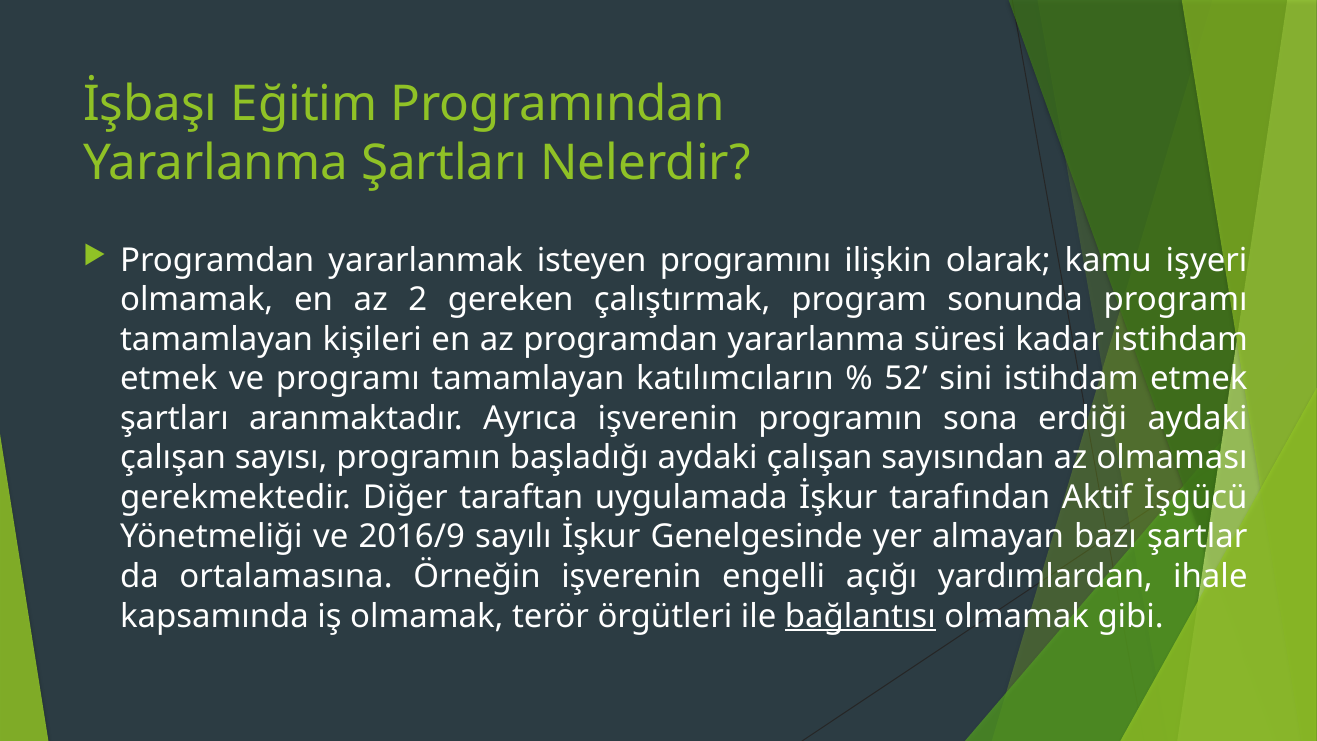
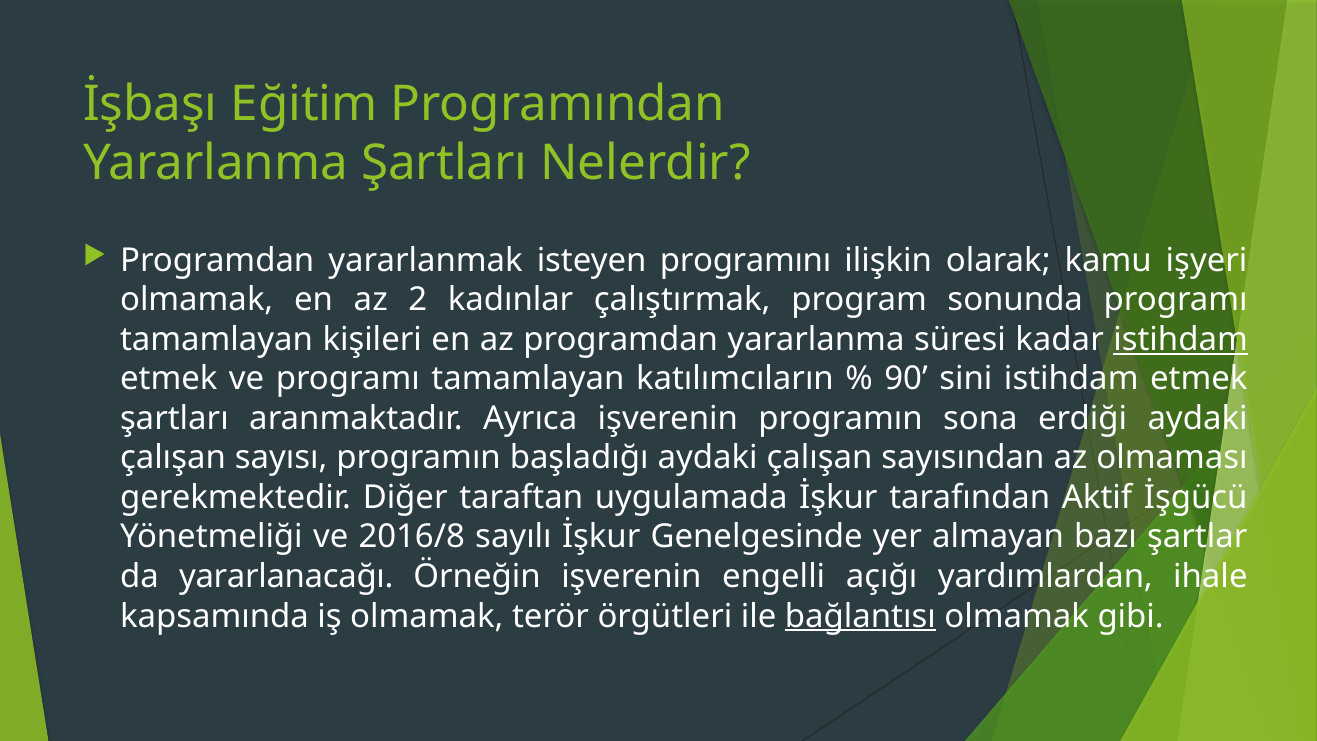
gereken: gereken -> kadınlar (511, 300)
istihdam underline: none -> present (1181, 339)
52: 52 -> 90 (906, 379)
2016/9: 2016/9 -> 2016/8 (412, 537)
ortalamasına: ortalamasına -> yararlanacağı (286, 576)
